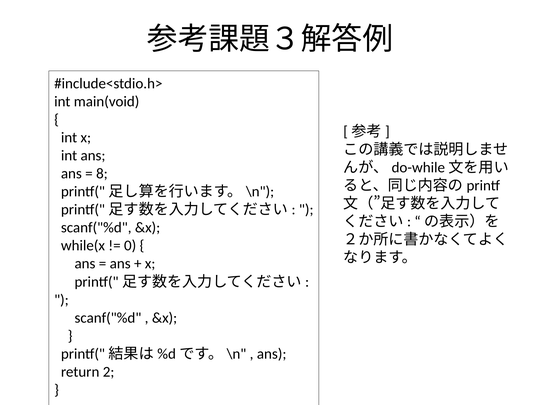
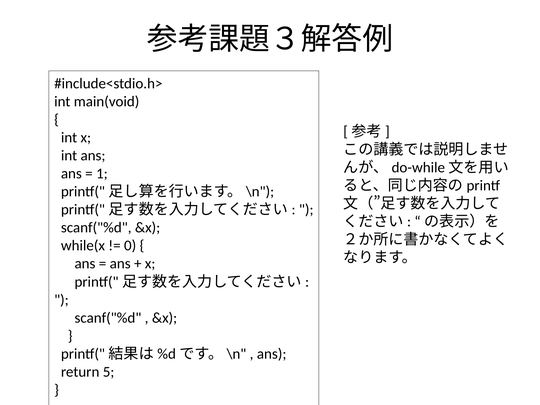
8: 8 -> 1 (102, 174)
2: 2 -> 5 (109, 372)
